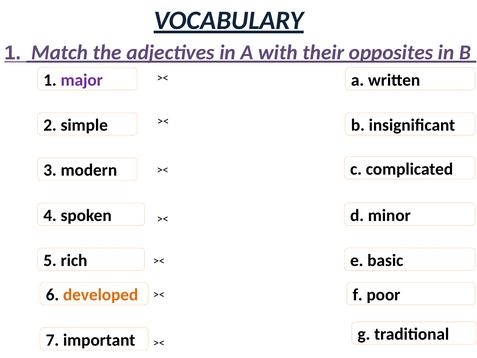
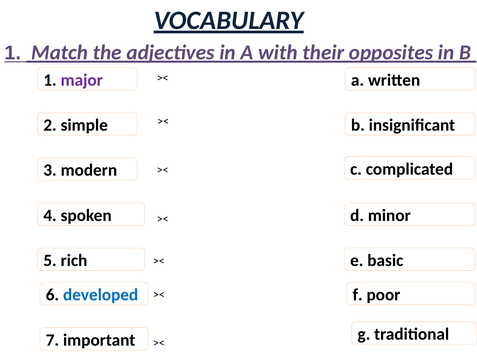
developed colour: orange -> blue (101, 295)
